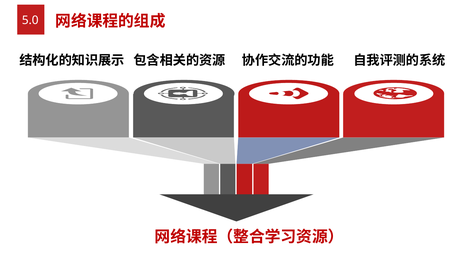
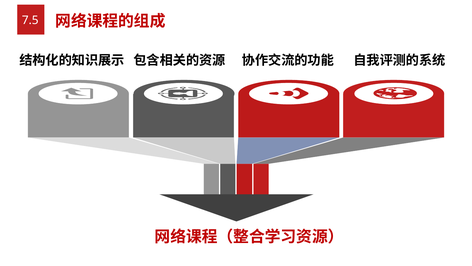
5.0: 5.0 -> 7.5 (30, 20)
